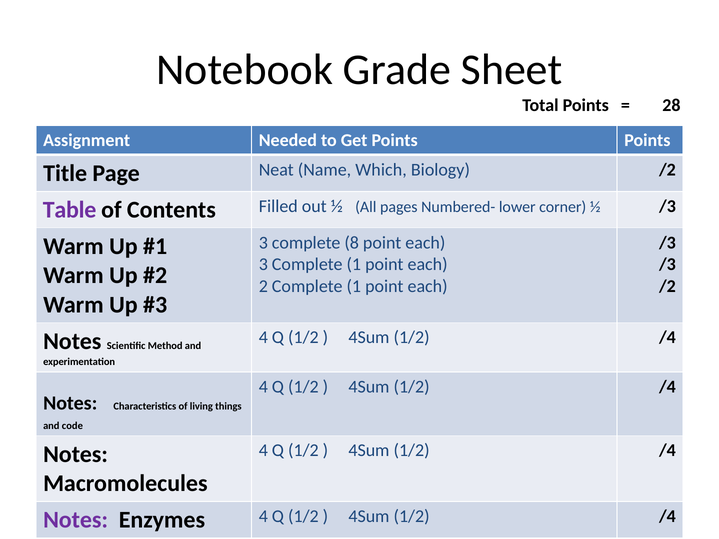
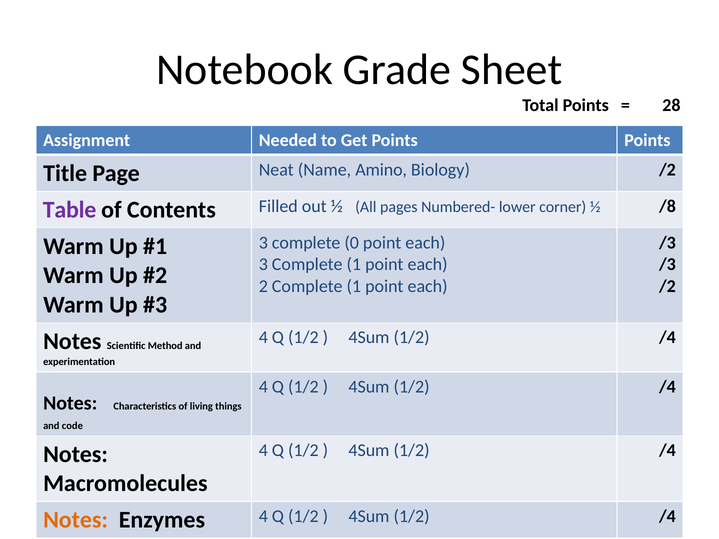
Which: Which -> Amino (381, 170)
½ /3: /3 -> /8 (667, 206)
8: 8 -> 0 (352, 243)
Notes colour: purple -> orange (76, 520)
